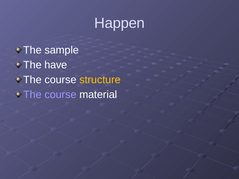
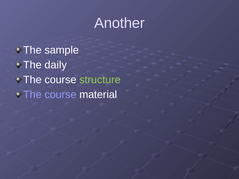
Happen: Happen -> Another (120, 23)
have: have -> daily (56, 65)
structure colour: yellow -> light green (100, 80)
